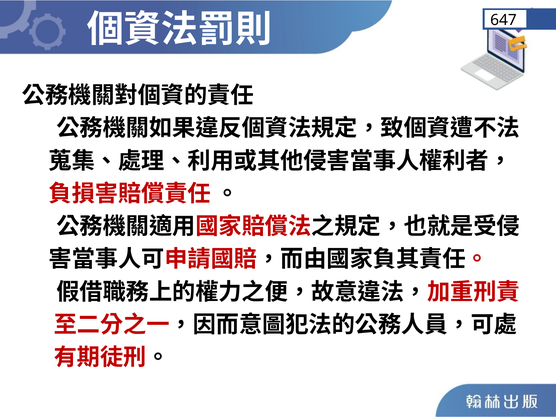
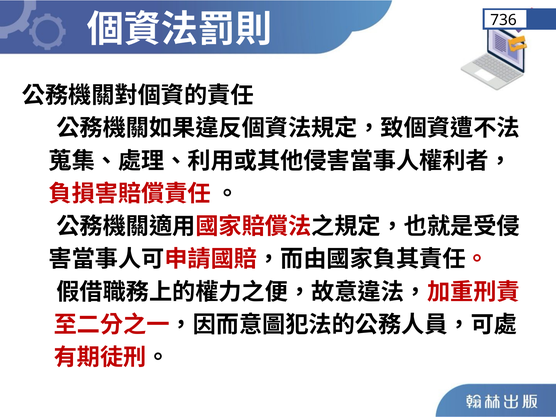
647: 647 -> 736 (503, 20)
